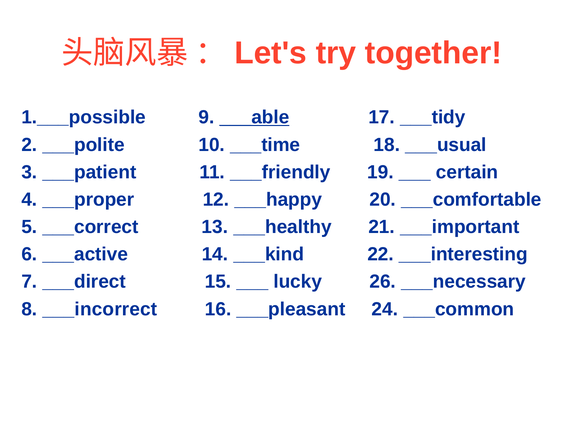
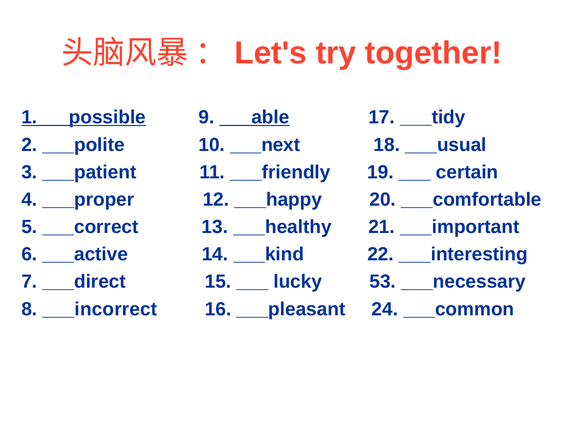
1.___possible underline: none -> present (84, 117)
___time: ___time -> ___next (265, 145)
26: 26 -> 53 (383, 281)
